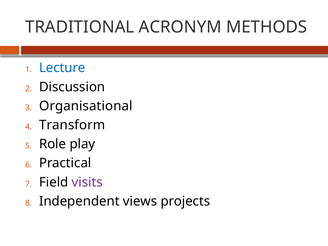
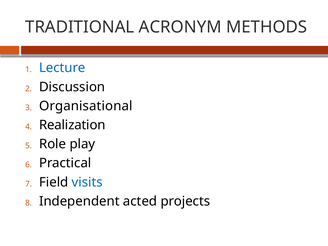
Transform: Transform -> Realization (72, 125)
visits colour: purple -> blue (87, 182)
views: views -> acted (140, 201)
